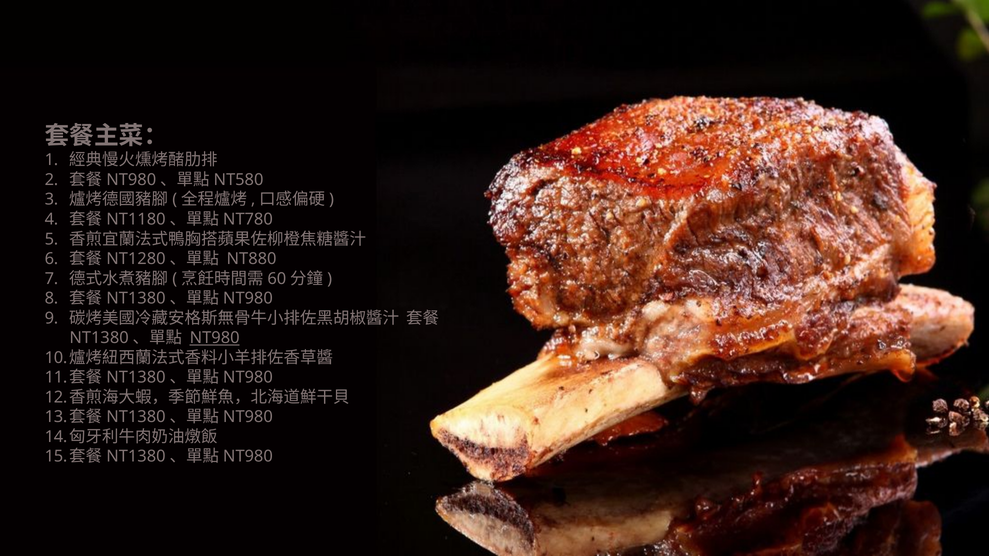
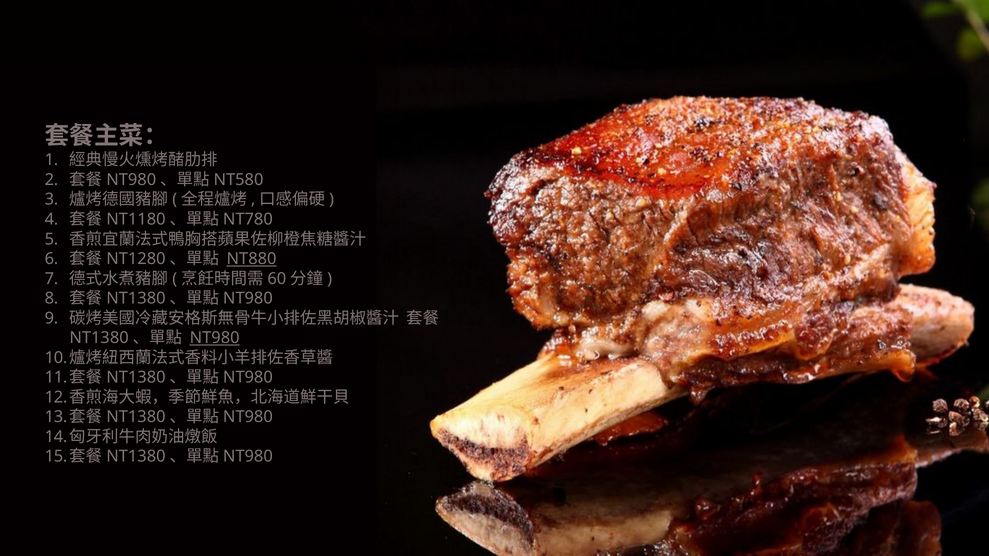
NT880 underline: none -> present (252, 259)
